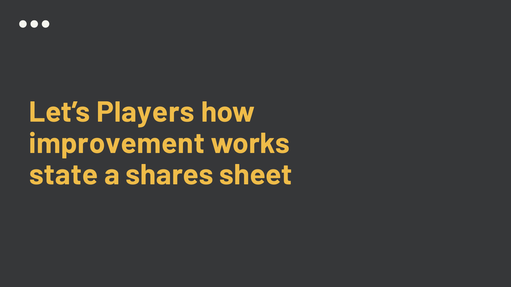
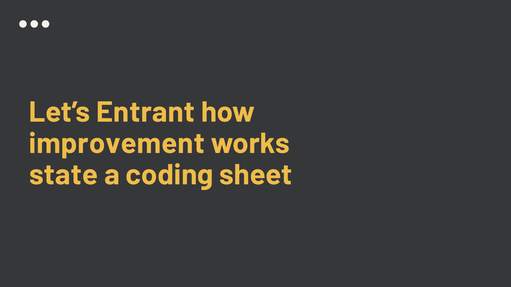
Players: Players -> Entrant (146, 112)
shares: shares -> coding (170, 175)
